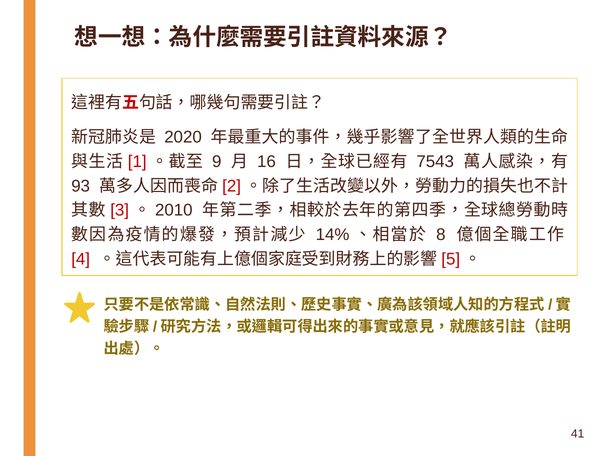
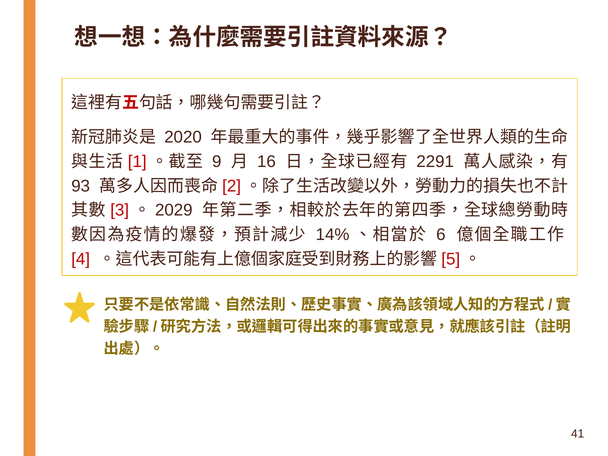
7543: 7543 -> 2291 (435, 162)
2010: 2010 -> 2029 (174, 210)
8: 8 -> 6 (441, 235)
